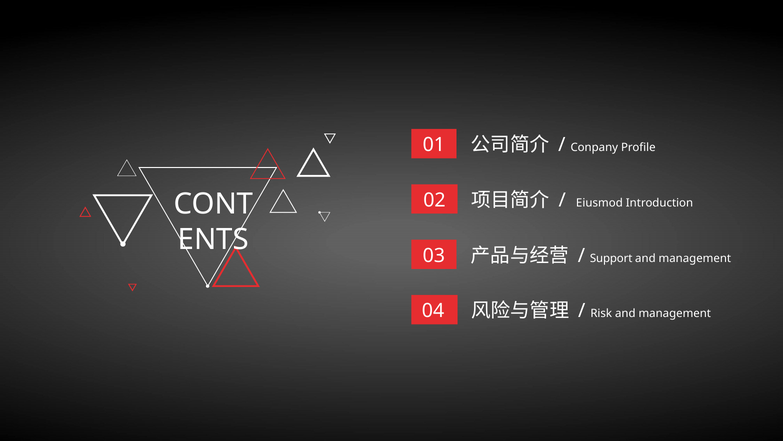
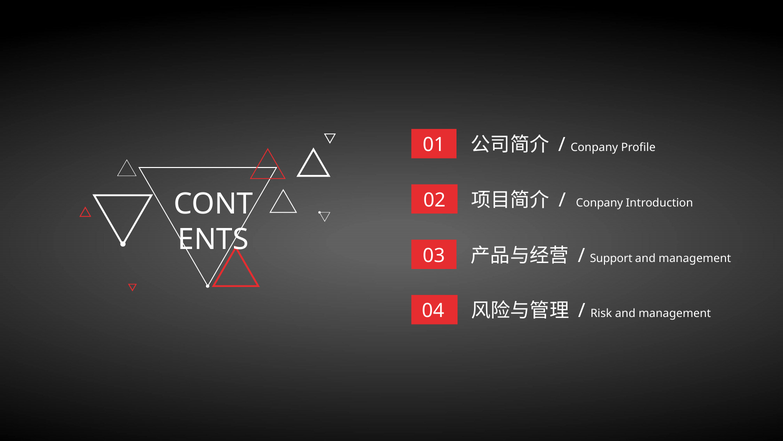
Eiusmod: Eiusmod -> Conpany (599, 203)
